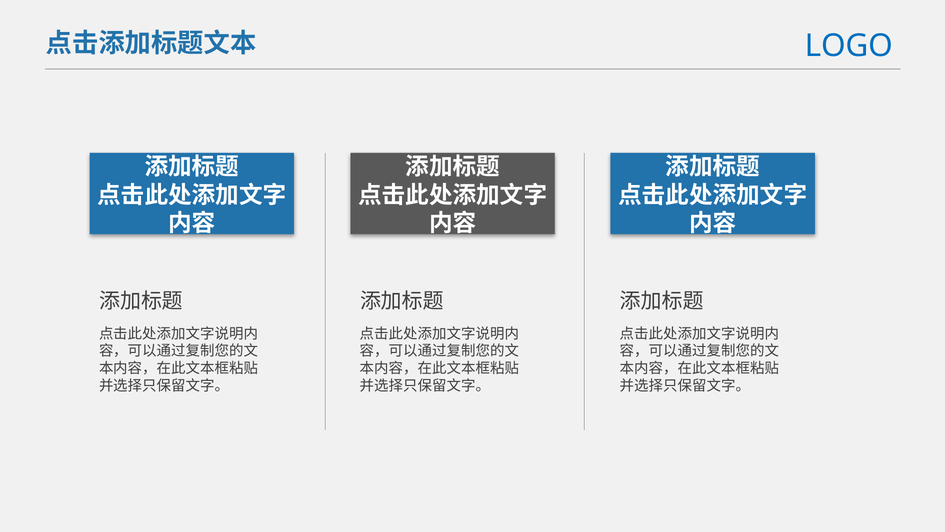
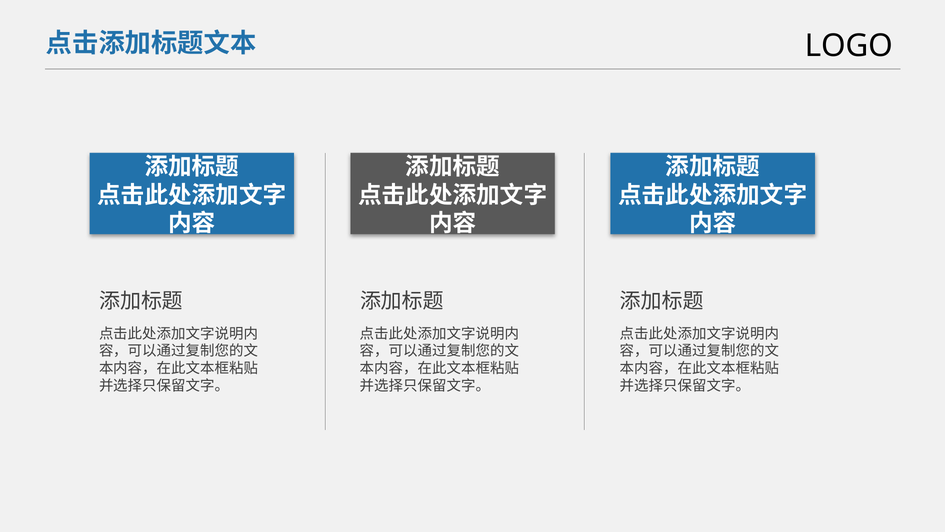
LOGO colour: blue -> black (849, 46)
